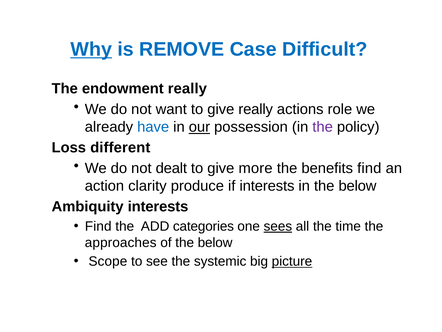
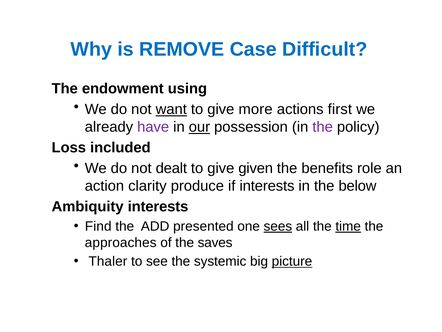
Why underline: present -> none (91, 49)
endowment really: really -> using (187, 89)
want underline: none -> present (171, 109)
give really: really -> more (256, 109)
role: role -> first (340, 109)
have colour: blue -> purple (153, 127)
different: different -> included (120, 148)
more: more -> given (256, 168)
benefits find: find -> role (369, 168)
categories: categories -> presented (203, 226)
time underline: none -> present (348, 226)
of the below: below -> saves (215, 242)
Scope: Scope -> Thaler (108, 261)
